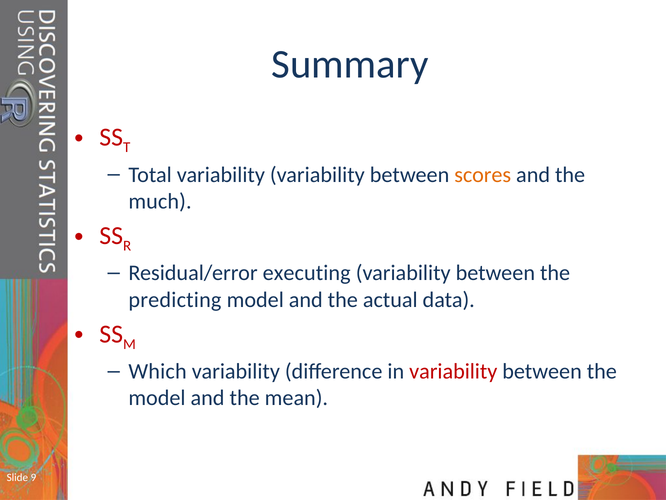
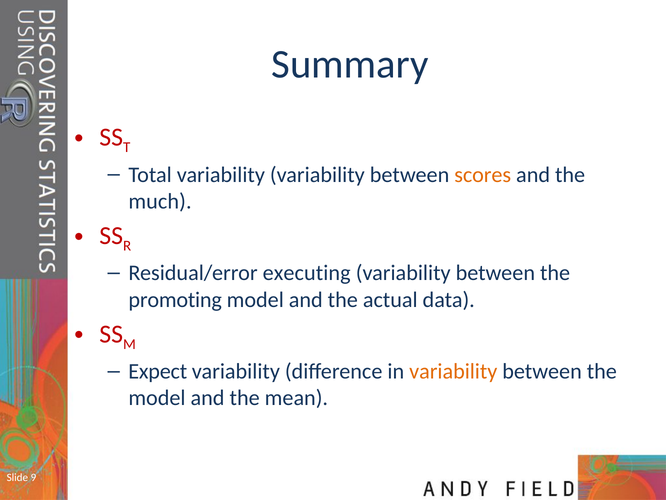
predicting: predicting -> promoting (175, 299)
Which: Which -> Expect (158, 371)
variability colour: red -> orange (453, 371)
